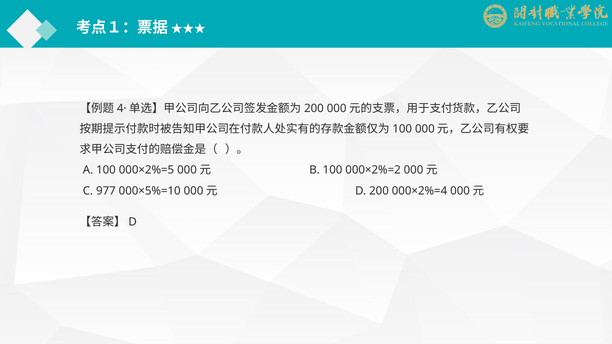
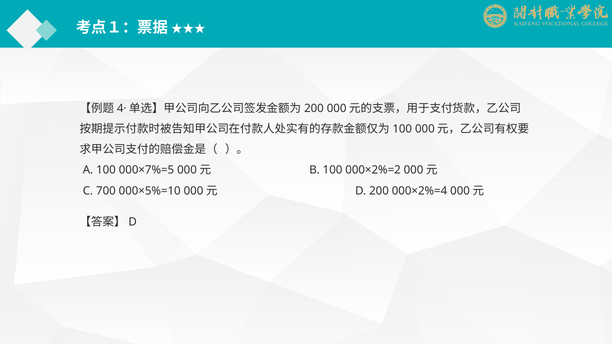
000×2%=5: 000×2%=5 -> 000×7%=5 (146, 170)
977: 977 -> 700 (106, 191)
